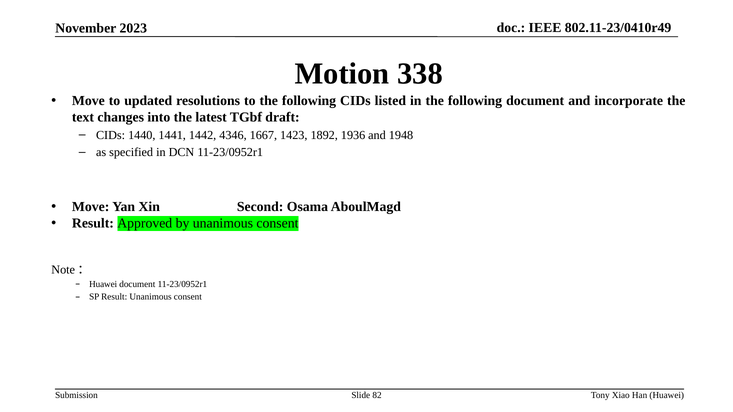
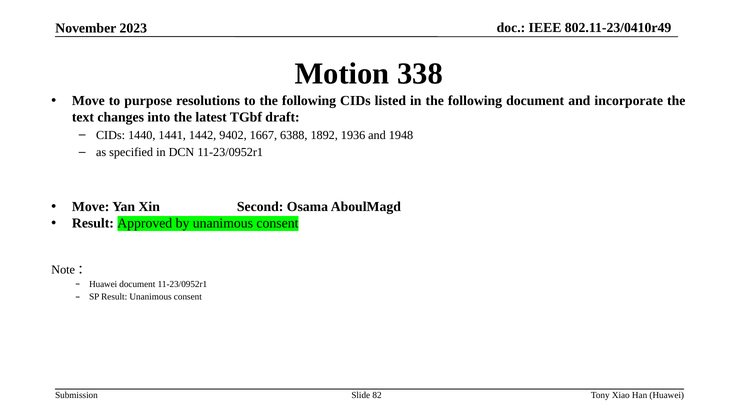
updated: updated -> purpose (148, 101)
4346: 4346 -> 9402 (233, 135)
1423: 1423 -> 6388 (294, 135)
